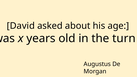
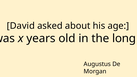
turn: turn -> long (124, 38)
